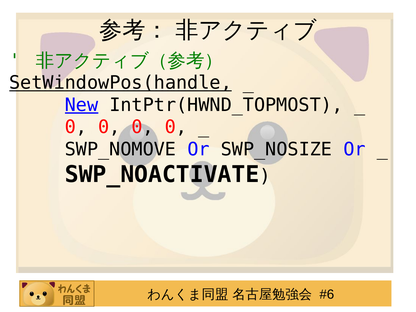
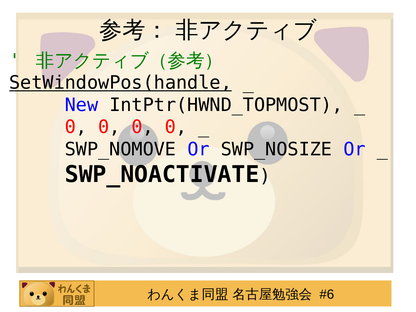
New underline: present -> none (82, 105)
